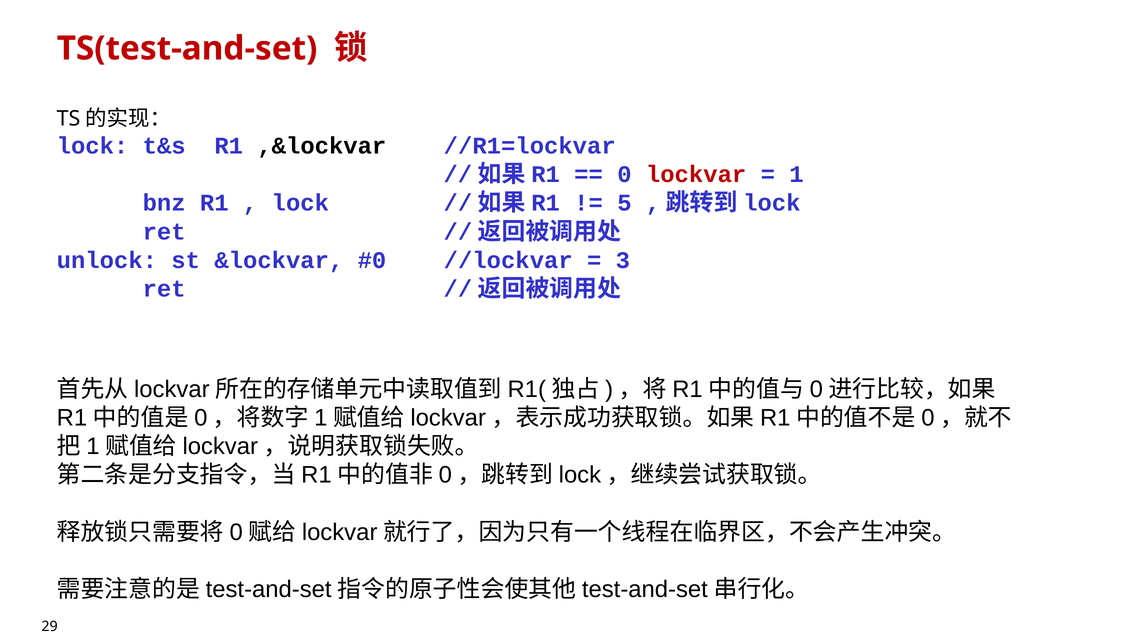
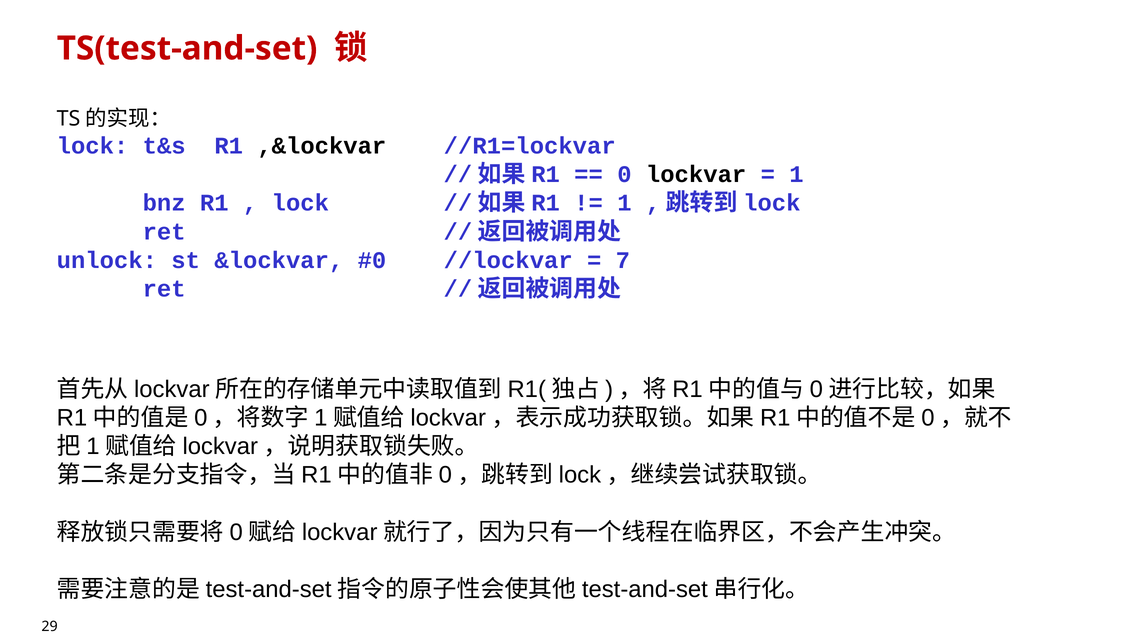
lockvar colour: red -> black (696, 174)
5: 5 -> 1 (624, 203)
3: 3 -> 7 (623, 260)
